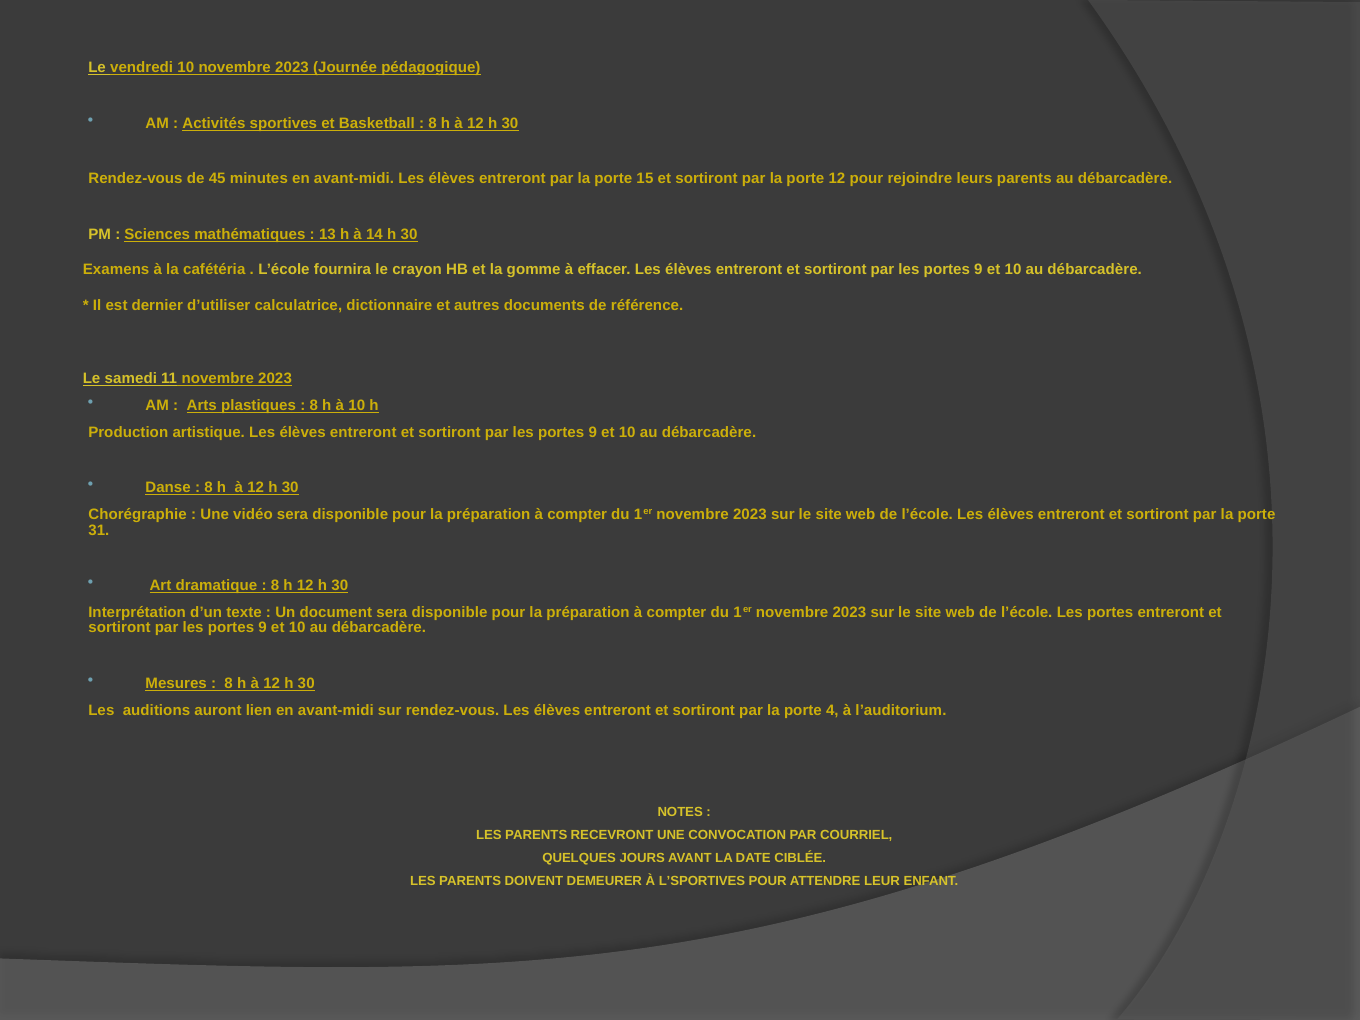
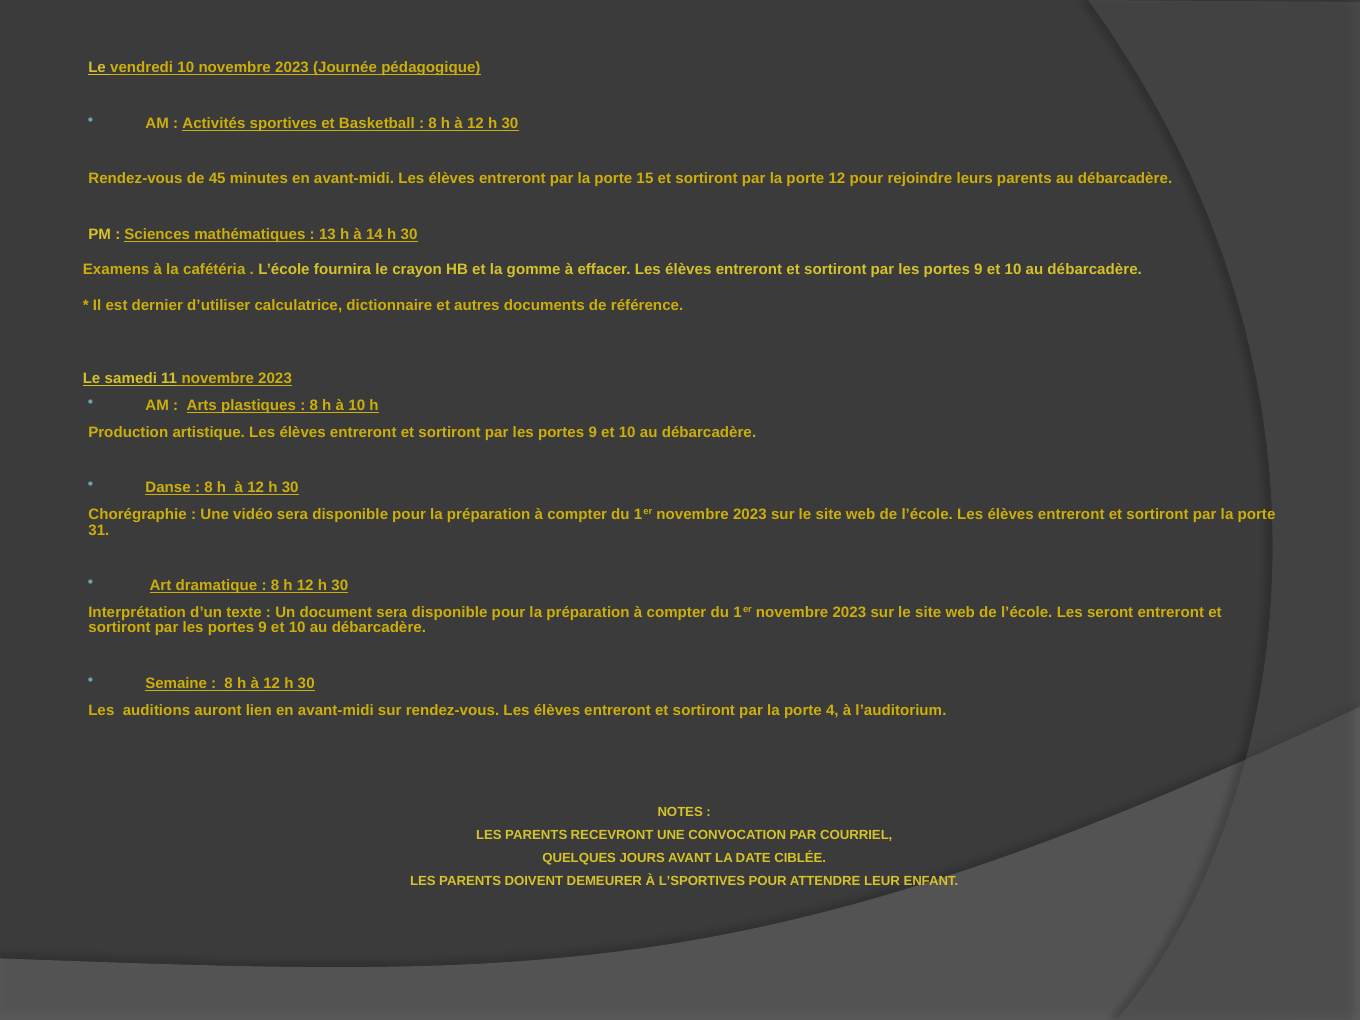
l’école Les portes: portes -> seront (1110, 612)
Mesures: Mesures -> Semaine (176, 683)
